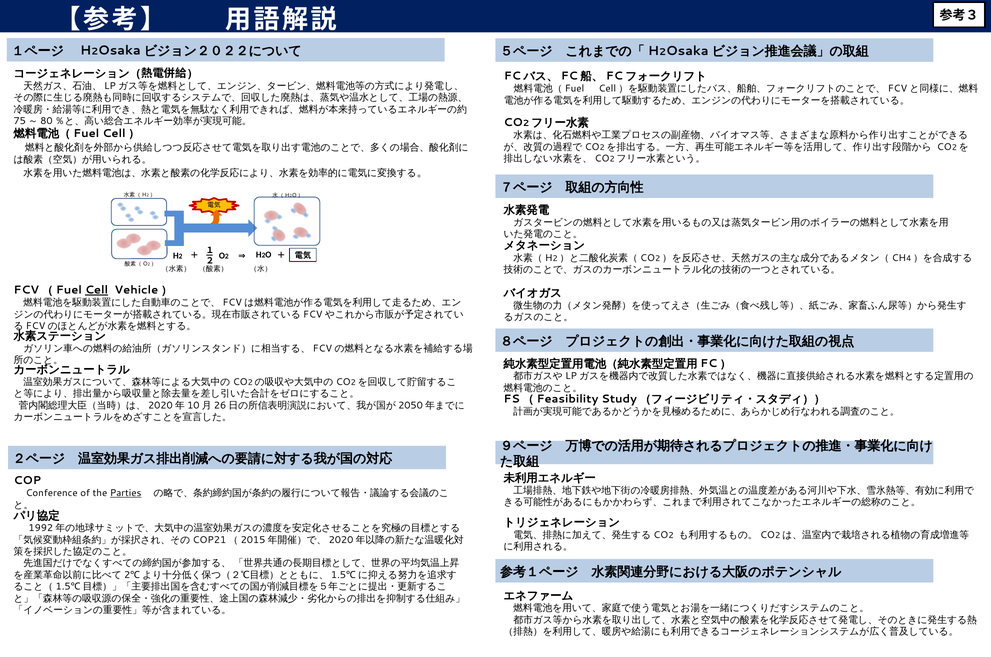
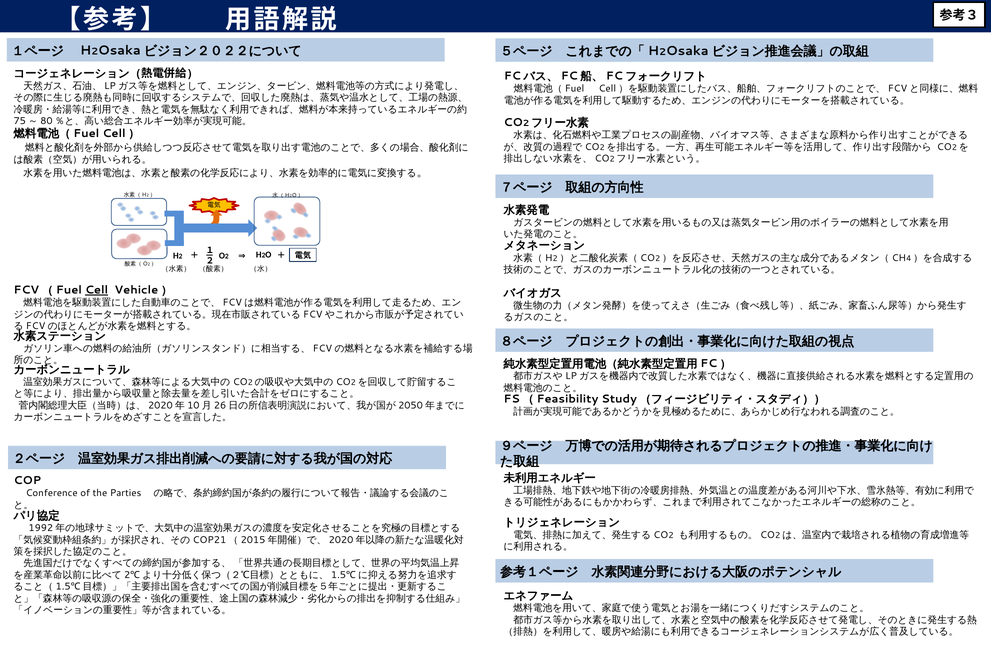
Parties underline: present -> none (126, 493)
